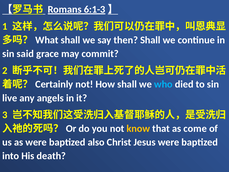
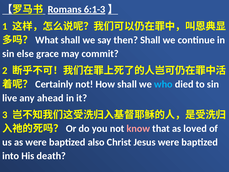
said: said -> else (25, 54)
angels: angels -> ahead (50, 98)
know colour: yellow -> pink (138, 128)
come: come -> loved (195, 128)
